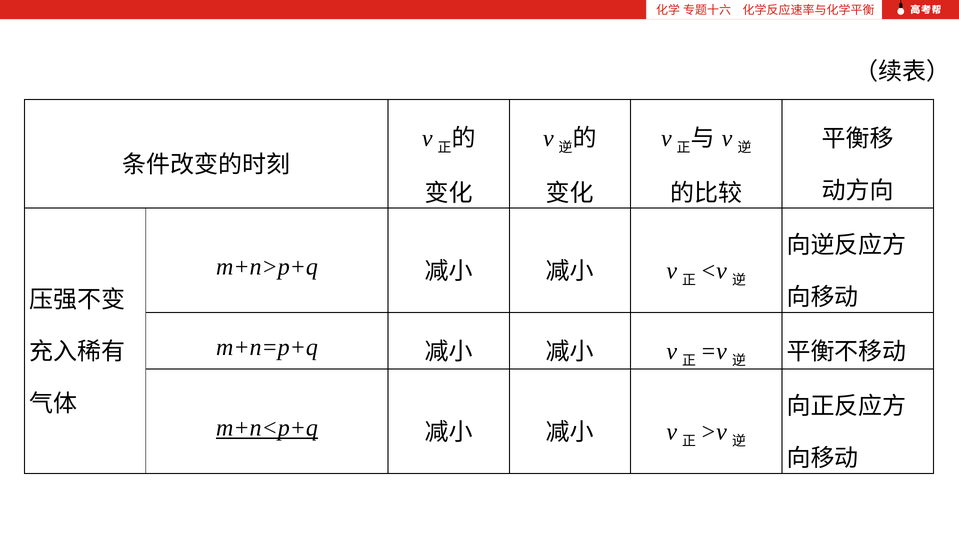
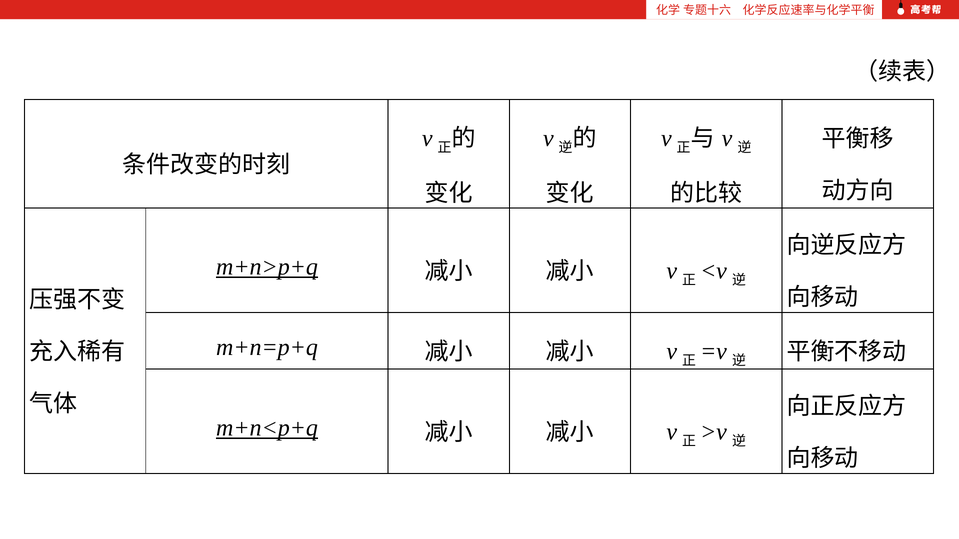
m+n>p+q underline: none -> present (267, 267)
